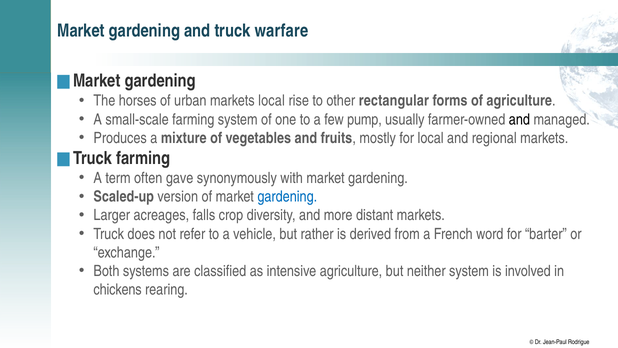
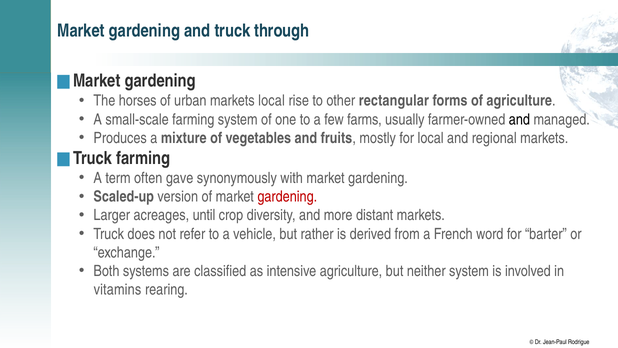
warfare: warfare -> through (282, 31)
pump: pump -> farms (364, 119)
gardening colour: blue -> red (287, 197)
falls: falls -> until (204, 215)
chickens: chickens -> vitamins (117, 289)
